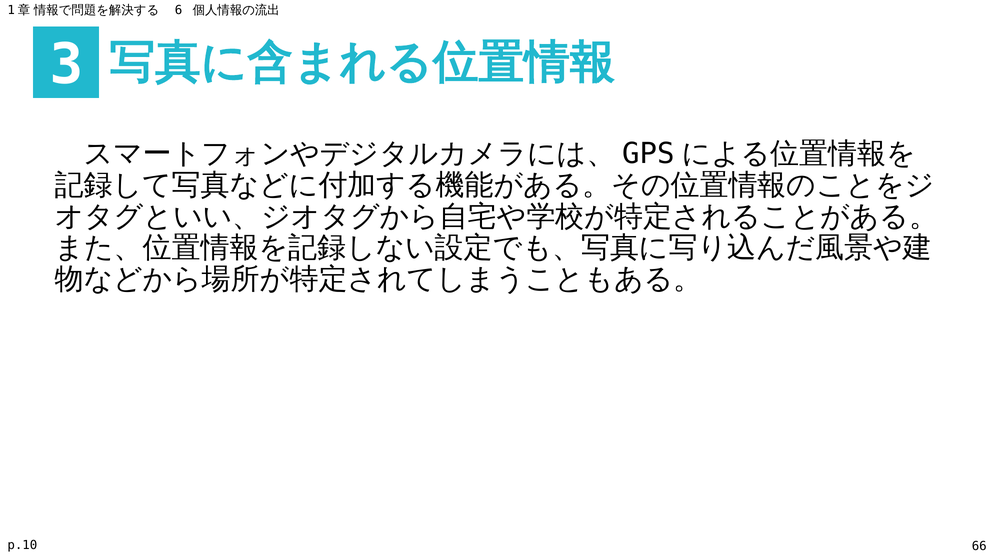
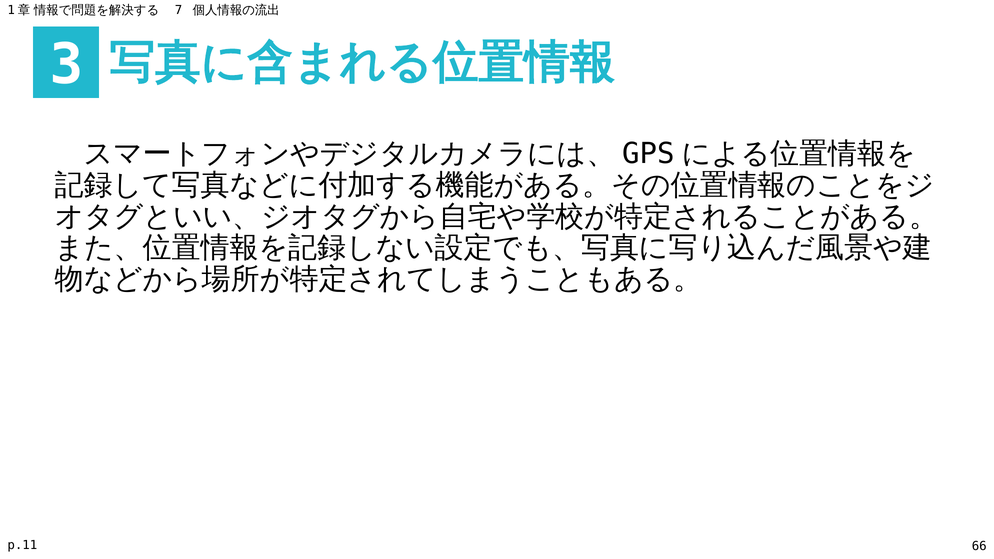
6: 6 -> 7 (179, 10)
p.10: p.10 -> p.11 (22, 546)
